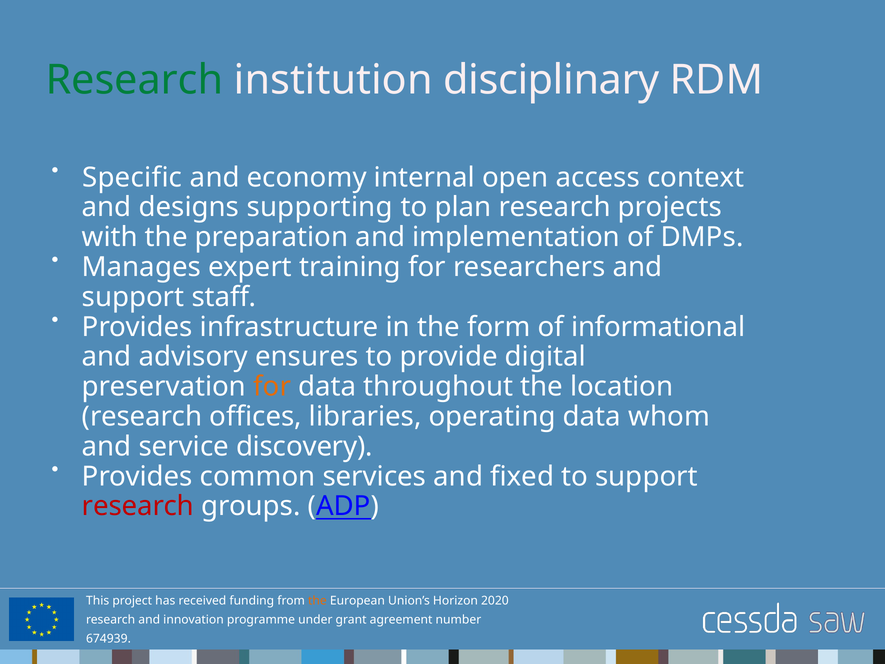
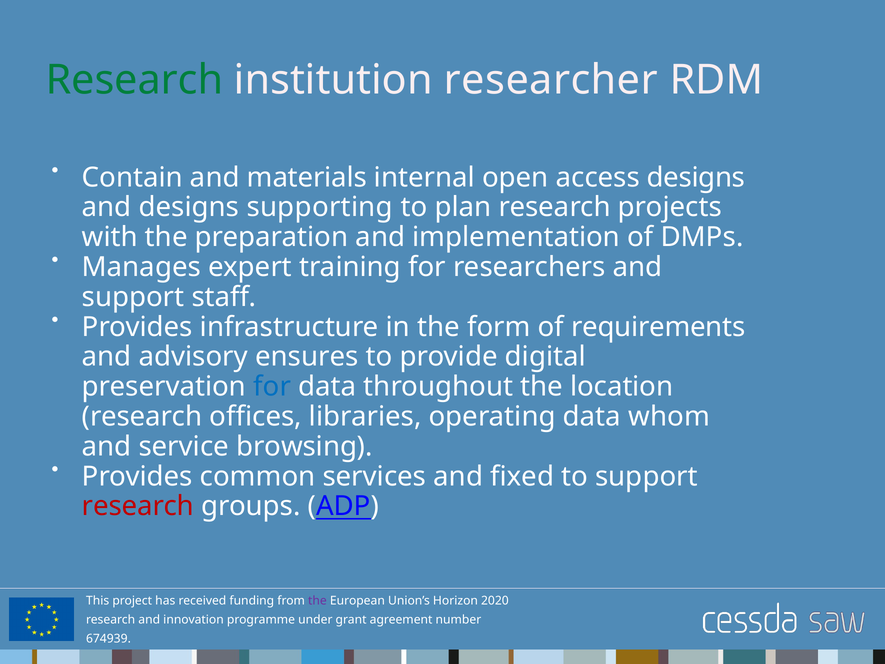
disciplinary: disciplinary -> researcher (551, 80)
Specific: Specific -> Contain (132, 177)
economy: economy -> materials (307, 177)
access context: context -> designs (696, 177)
informational: informational -> requirements (658, 327)
for colour: orange -> blue (272, 387)
discovery: discovery -> browsing (304, 446)
the colour: orange -> purple (317, 601)
